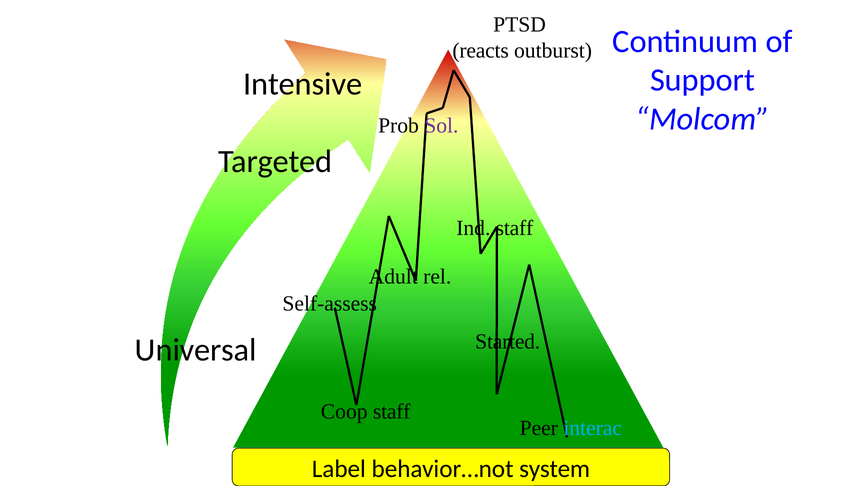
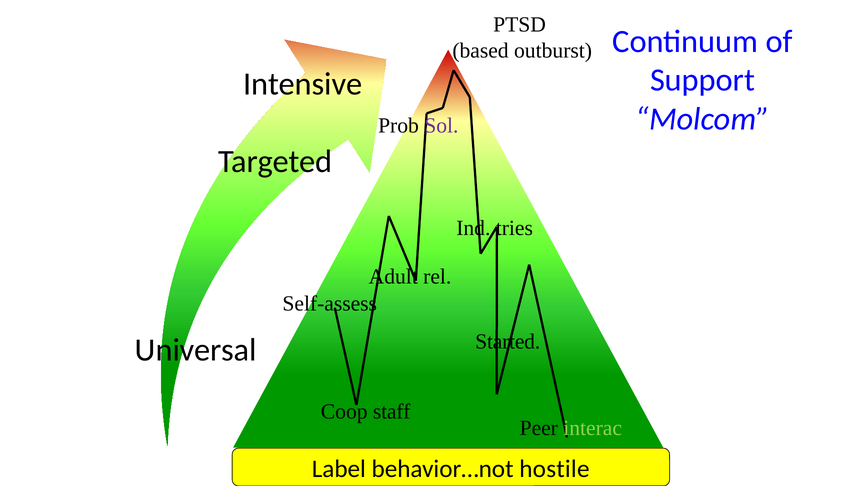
reacts: reacts -> based (481, 51)
Ind staff: staff -> tries (514, 228)
interac colour: light blue -> light green (593, 428)
system: system -> hostile (554, 469)
